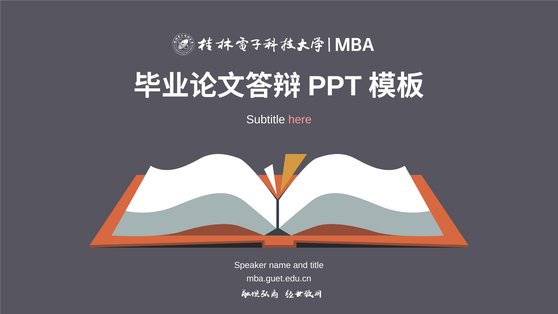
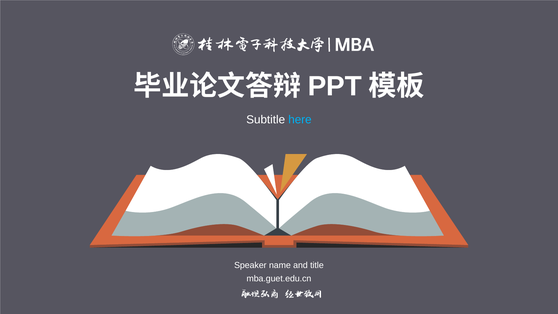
here colour: pink -> light blue (300, 119)
